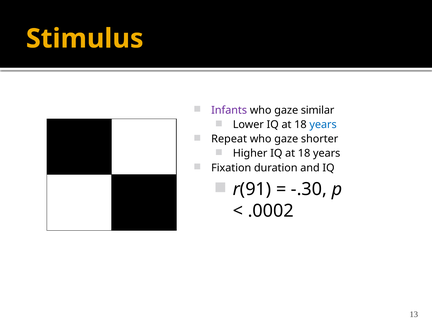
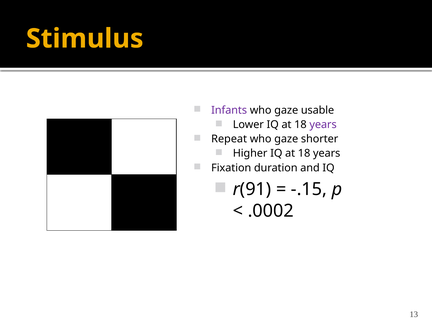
similar: similar -> usable (318, 110)
years colour: blue -> purple (323, 125)
-.30: -.30 -> -.15 (309, 189)
